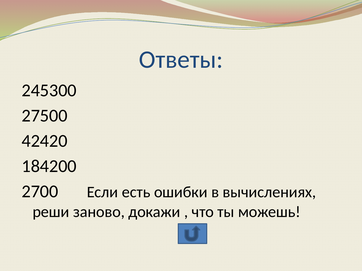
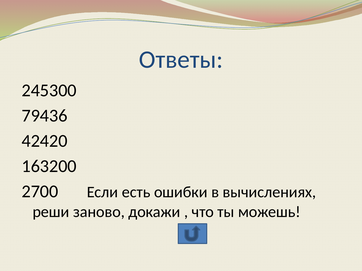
27500: 27500 -> 79436 (45, 116)
184200: 184200 -> 163200 (49, 167)
